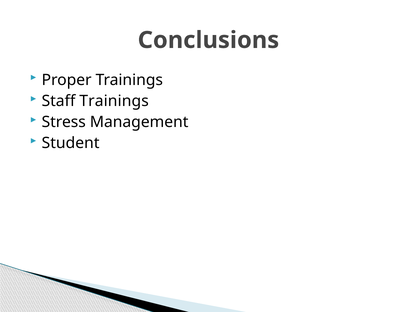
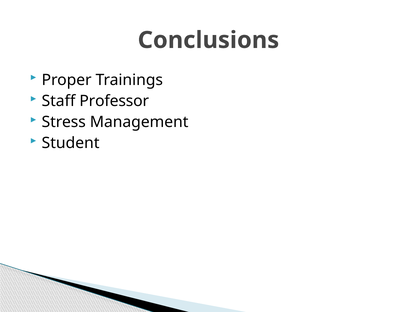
Staff Trainings: Trainings -> Professor (114, 101)
